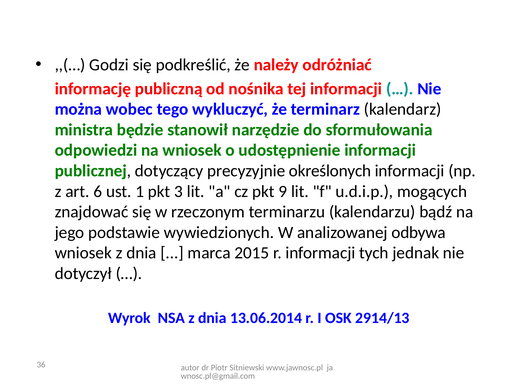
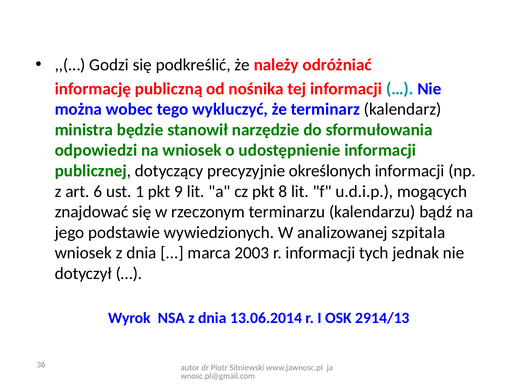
3: 3 -> 9 (179, 192)
9: 9 -> 8 (283, 192)
odbywa: odbywa -> szpitala (418, 233)
2015: 2015 -> 2003 (252, 253)
